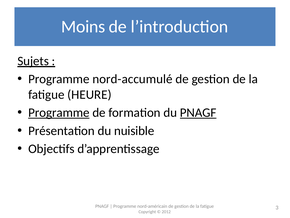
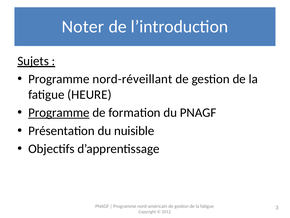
Moins: Moins -> Noter (83, 27)
nord-accumulé: nord-accumulé -> nord-réveillant (132, 79)
PNAGF underline: present -> none (198, 112)
